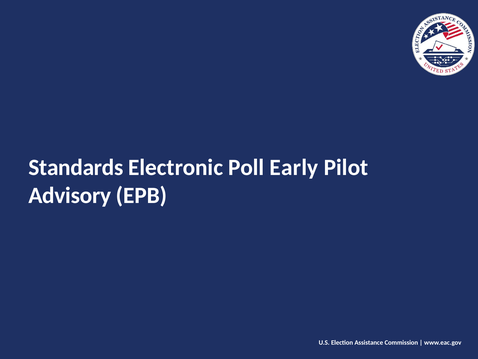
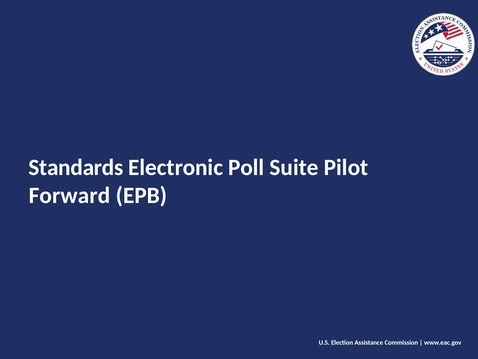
Early: Early -> Suite (294, 167)
Advisory: Advisory -> Forward (70, 195)
